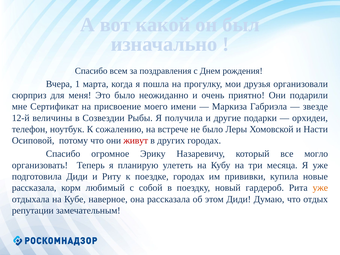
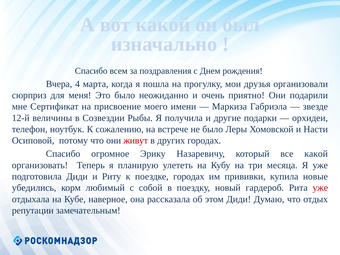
1: 1 -> 4 (78, 84)
все могло: могло -> какой (316, 154)
рассказала: рассказала -> убедились (34, 188)
уже colour: orange -> red (320, 188)
